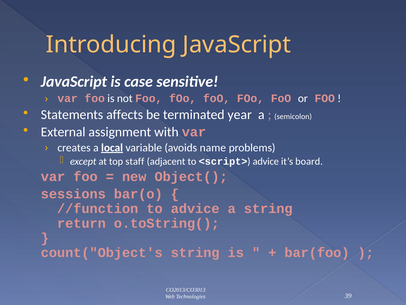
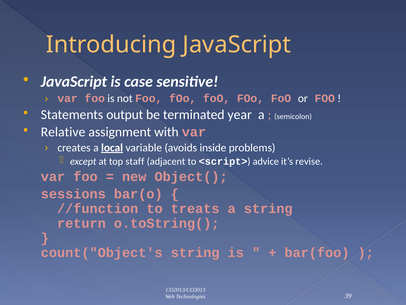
affects: affects -> output (125, 114)
External: External -> Relative (63, 132)
name: name -> inside (213, 147)
board: board -> revise (309, 161)
to advice: advice -> treats (195, 208)
